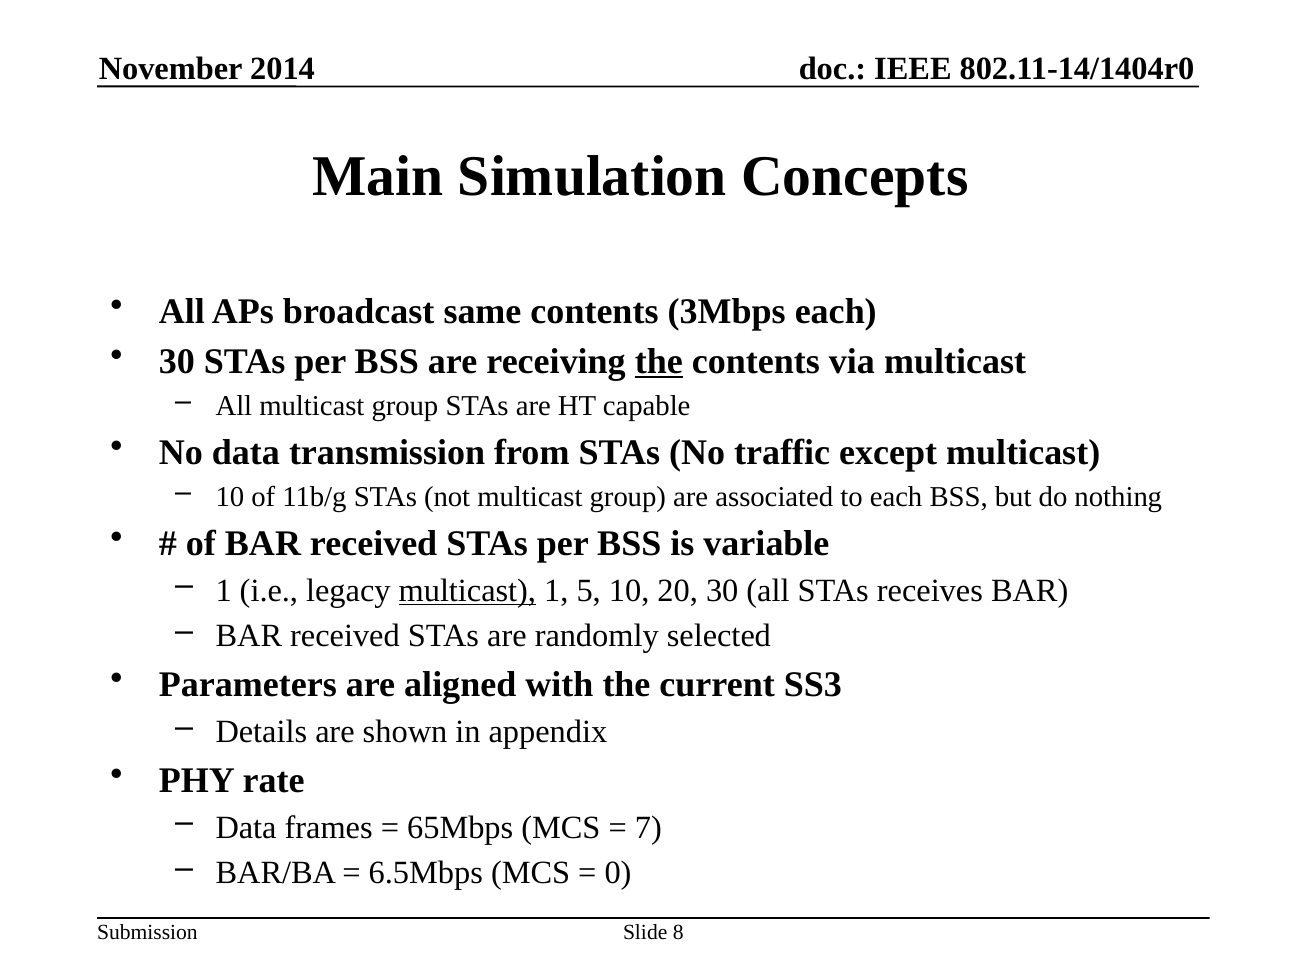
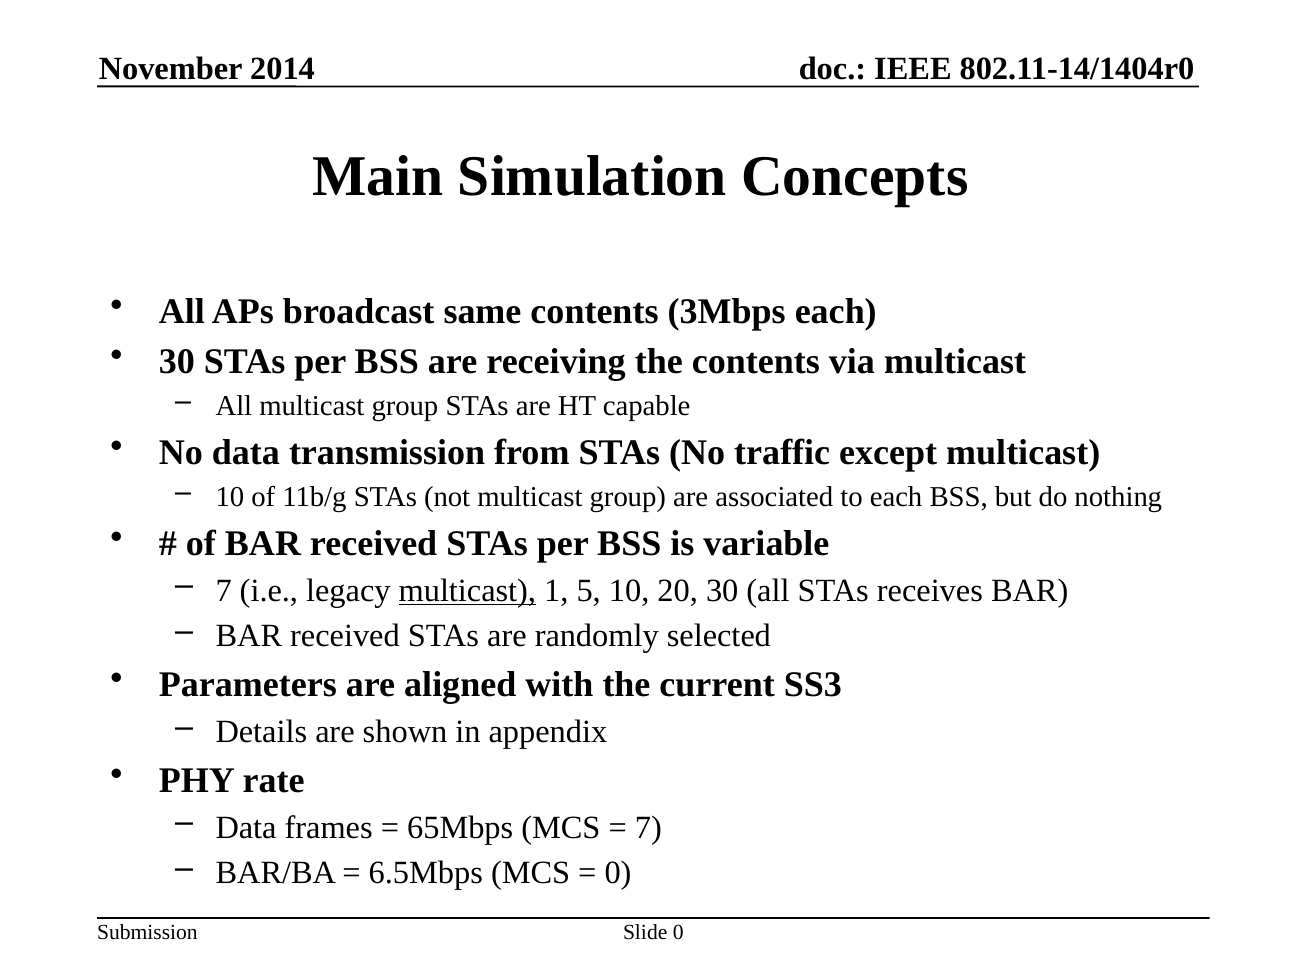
the underline: present -> none (659, 362)
1: 1 -> 7 (224, 591)
Slide 8: 8 -> 0 (678, 932)
